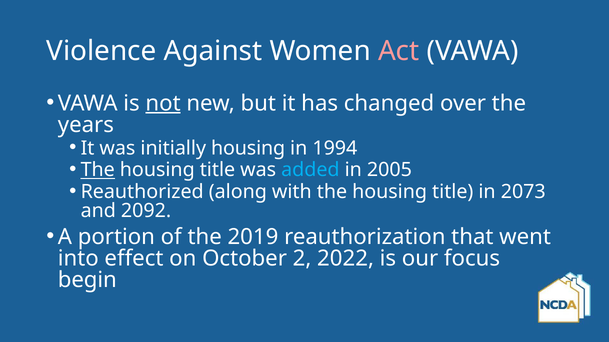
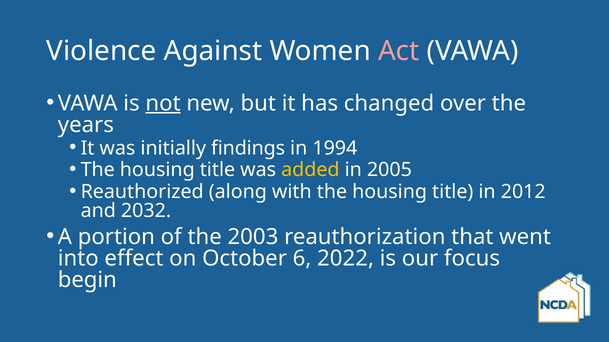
initially housing: housing -> findings (248, 148)
The underline: present -> none (98, 170)
added colour: light blue -> yellow (310, 170)
2073: 2073 -> 2012 (523, 192)
2092: 2092 -> 2032 (146, 211)
2019: 2019 -> 2003 (253, 237)
2: 2 -> 6 (302, 259)
